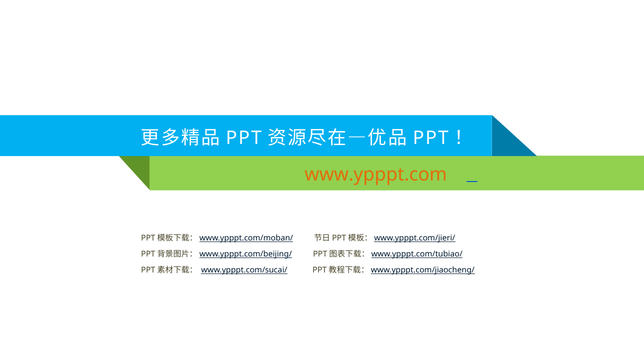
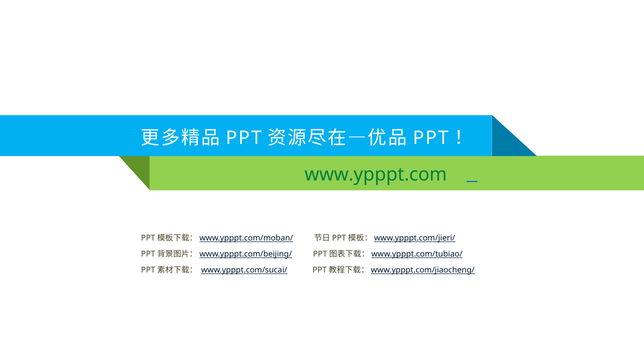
www.ypppt.com colour: orange -> green (376, 174)
